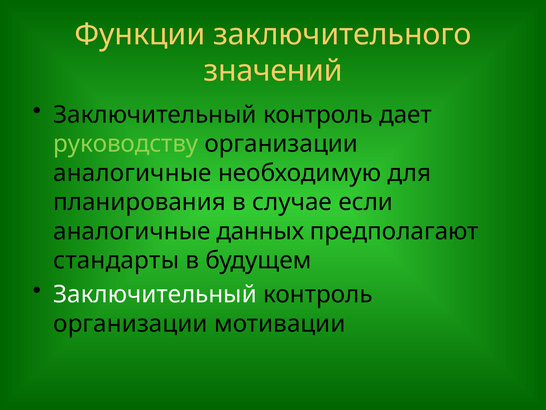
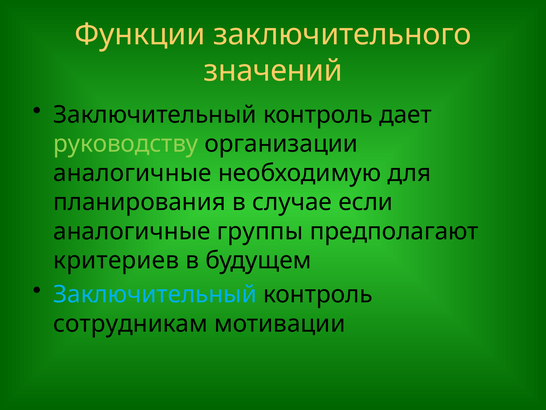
данных: данных -> группы (260, 231)
стандарты: стандарты -> критериев (116, 260)
Заключительный colour: white -> light blue (155, 294)
организации: организации -> сотрудникам (131, 323)
